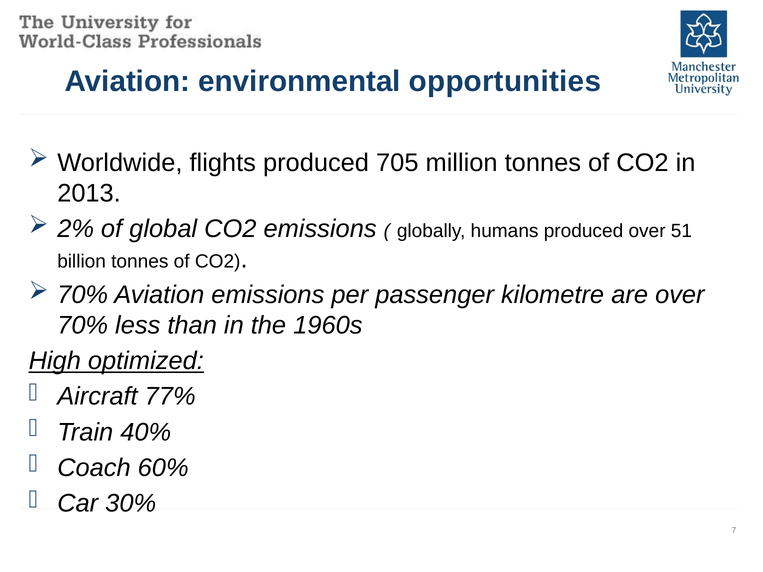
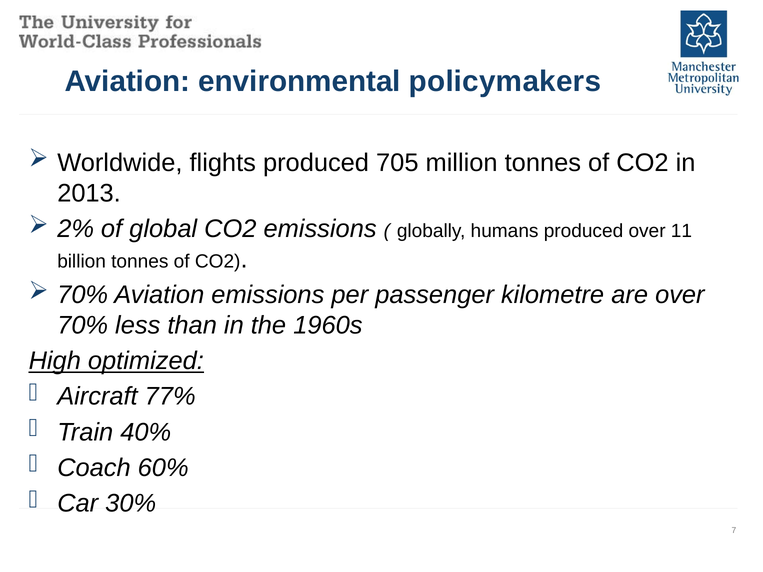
opportunities: opportunities -> policymakers (505, 81)
51: 51 -> 11 (681, 231)
